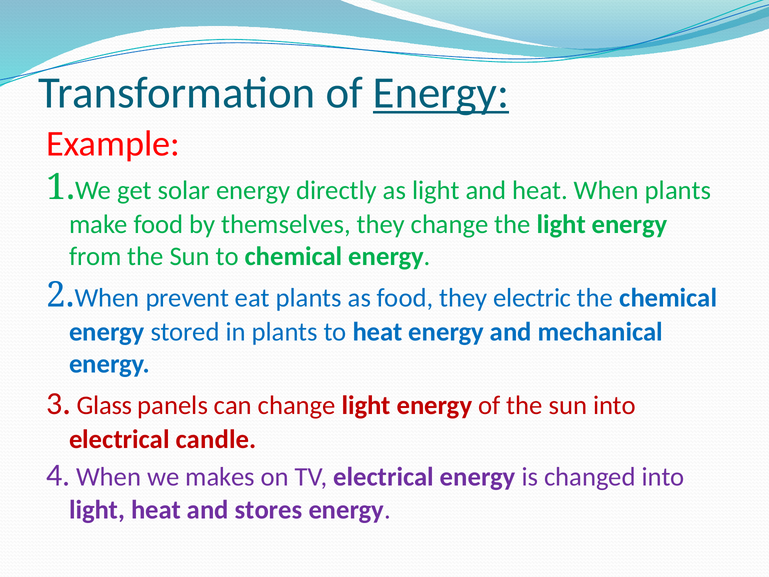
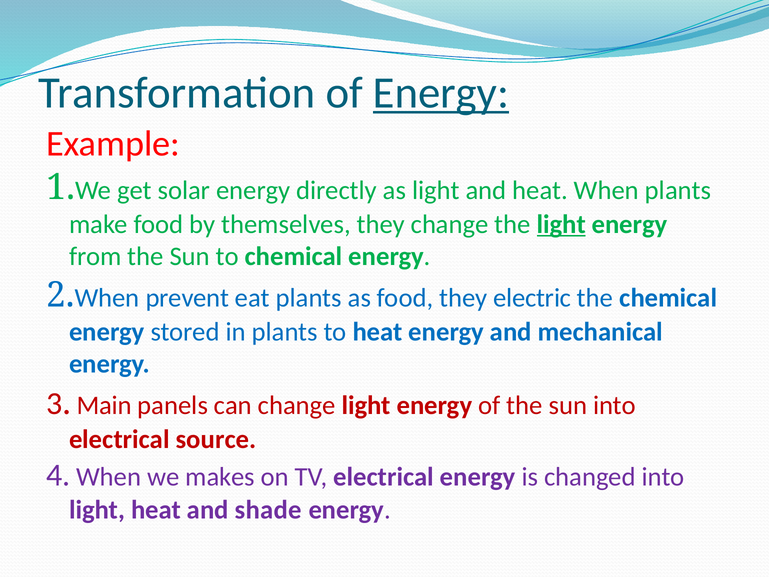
light underline: none -> present (561, 224)
Glass: Glass -> Main (104, 405)
candle: candle -> source (216, 439)
stores: stores -> shade (268, 510)
